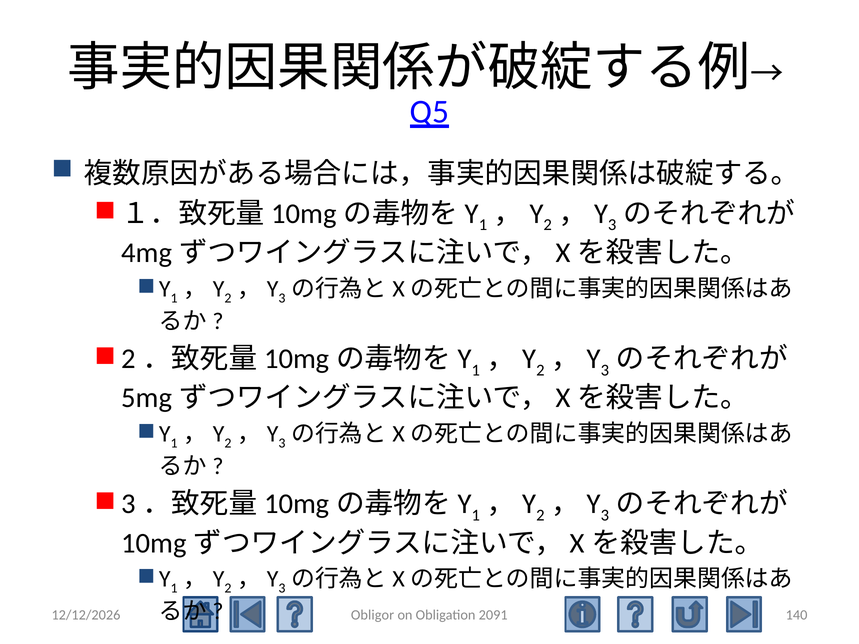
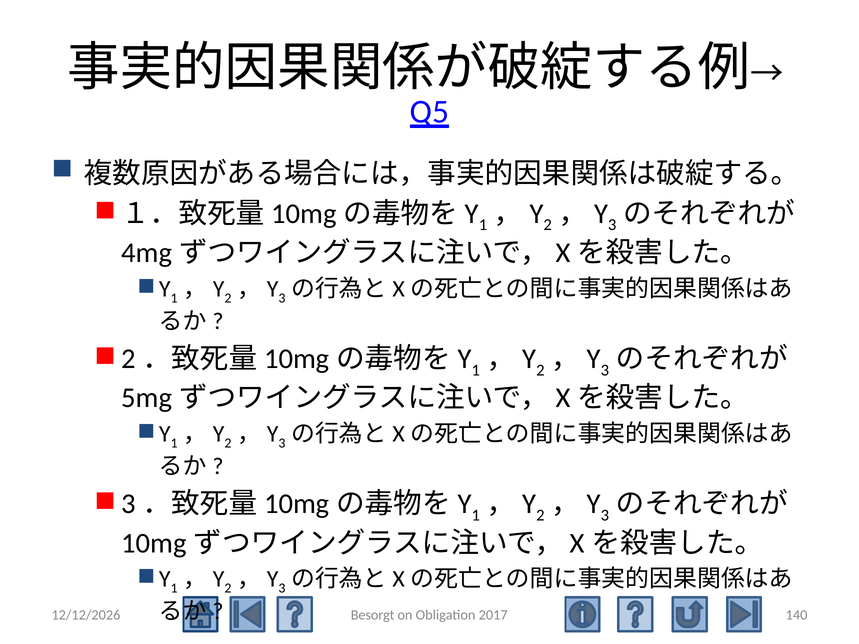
Obligor: Obligor -> Besorgt (373, 615)
2091: 2091 -> 2017 (493, 615)
